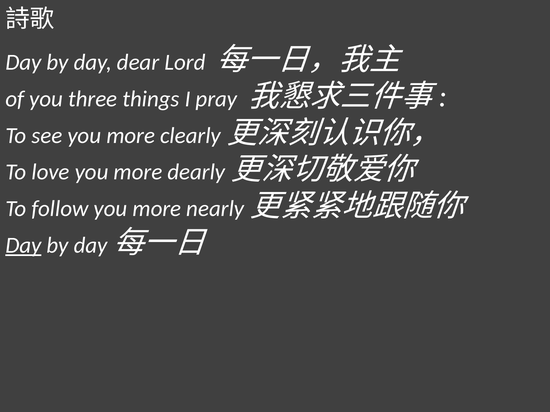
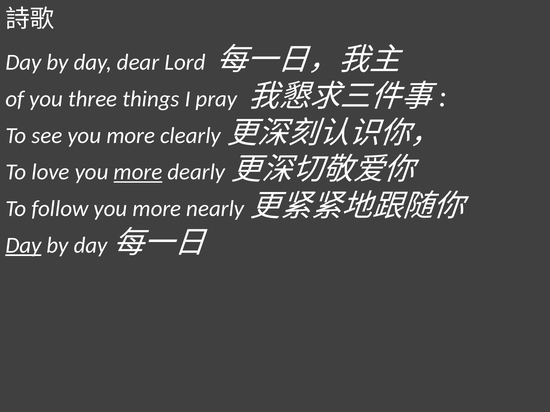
more underline: none -> present (138, 172)
